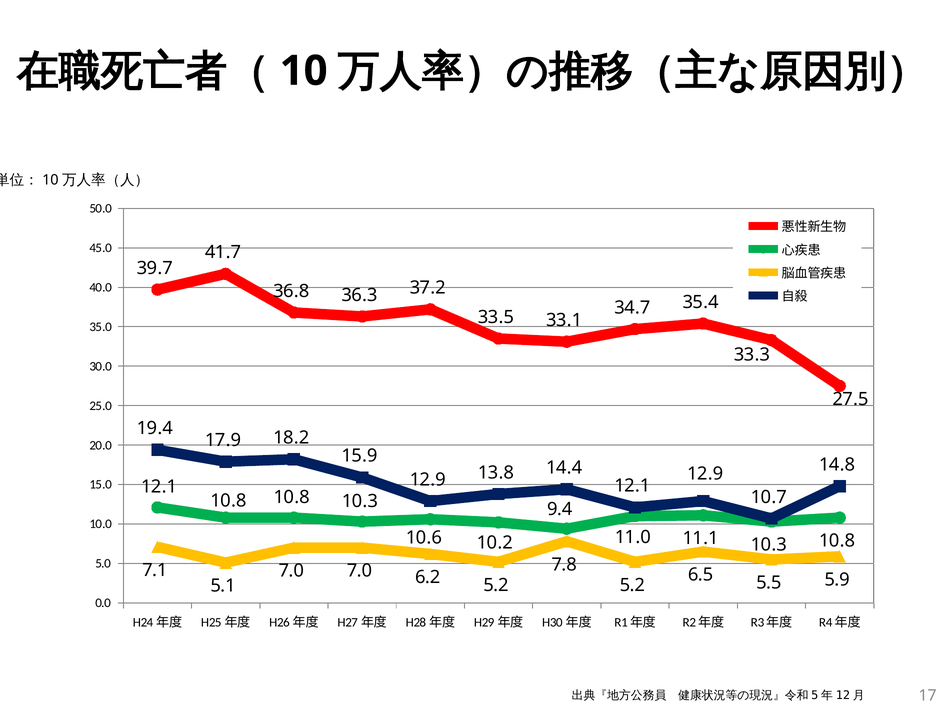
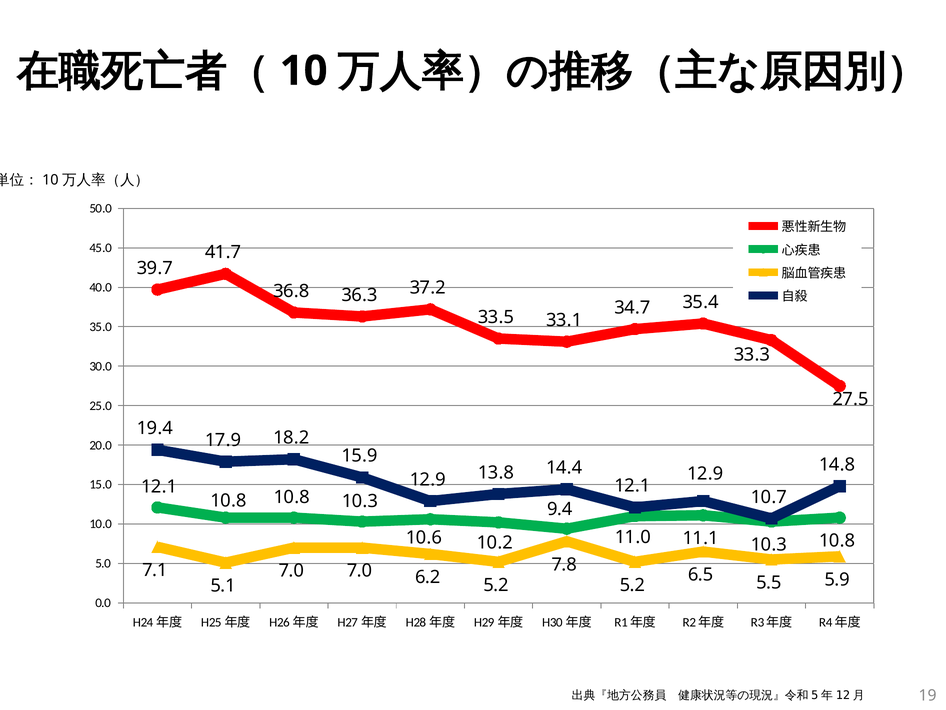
17: 17 -> 19 (928, 695)
